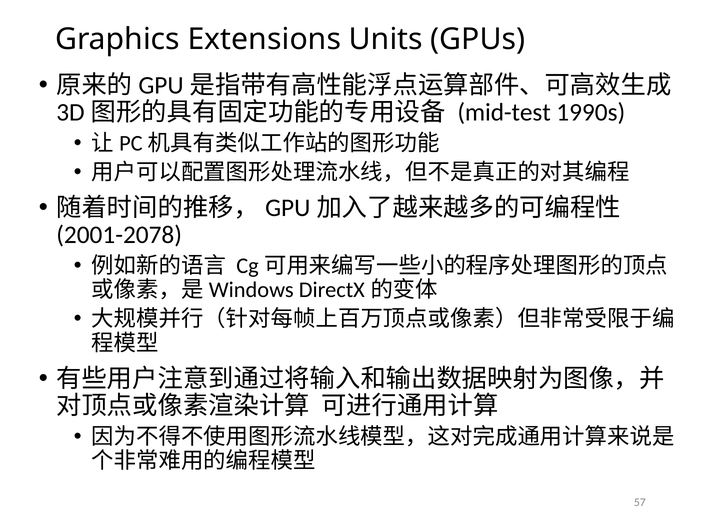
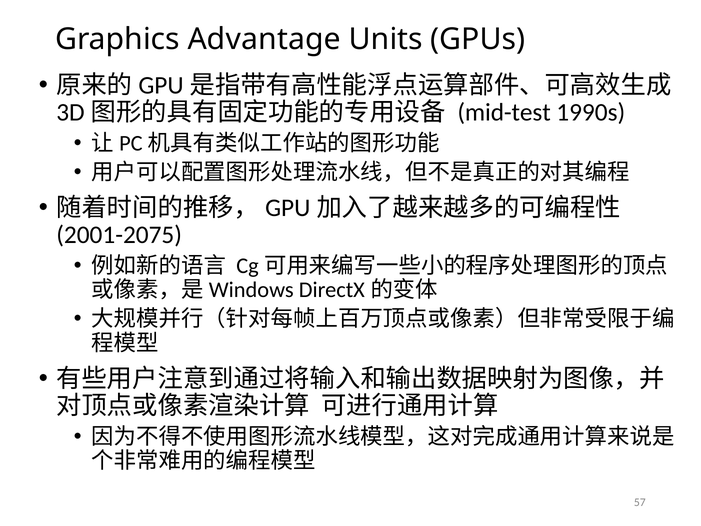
Extensions: Extensions -> Advantage (264, 39)
2001-2078: 2001-2078 -> 2001-2075 (119, 235)
